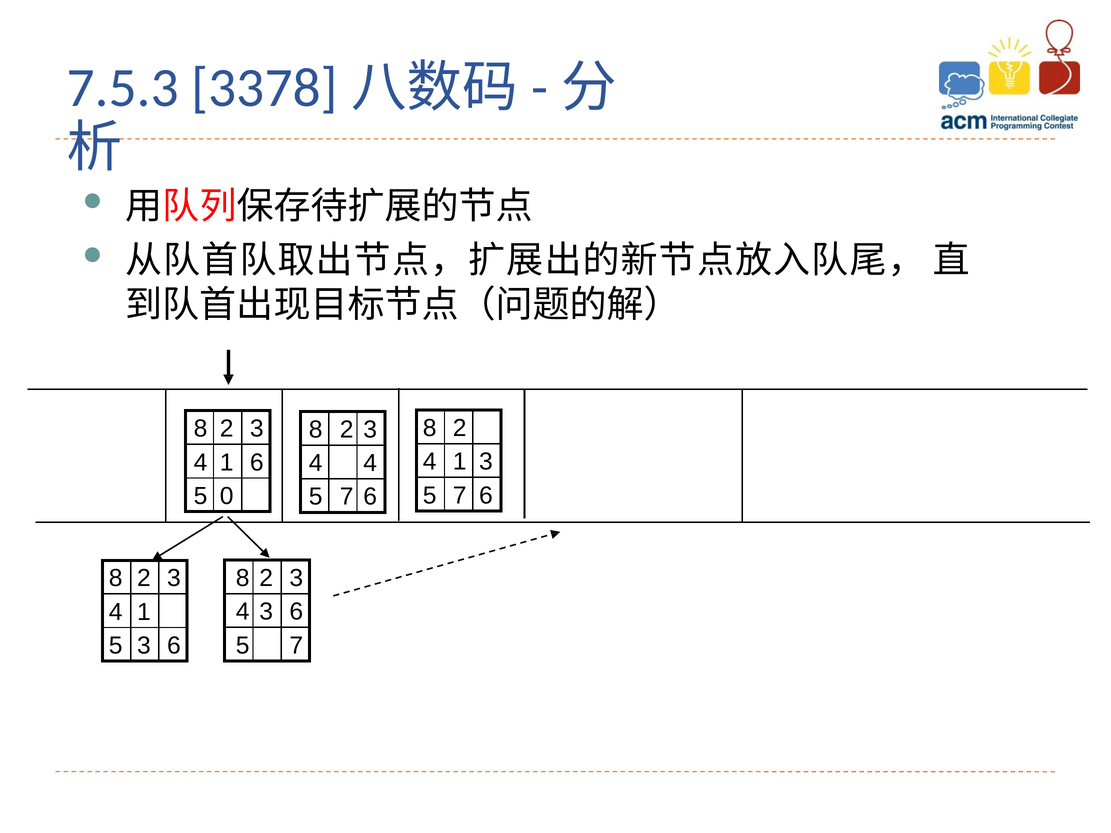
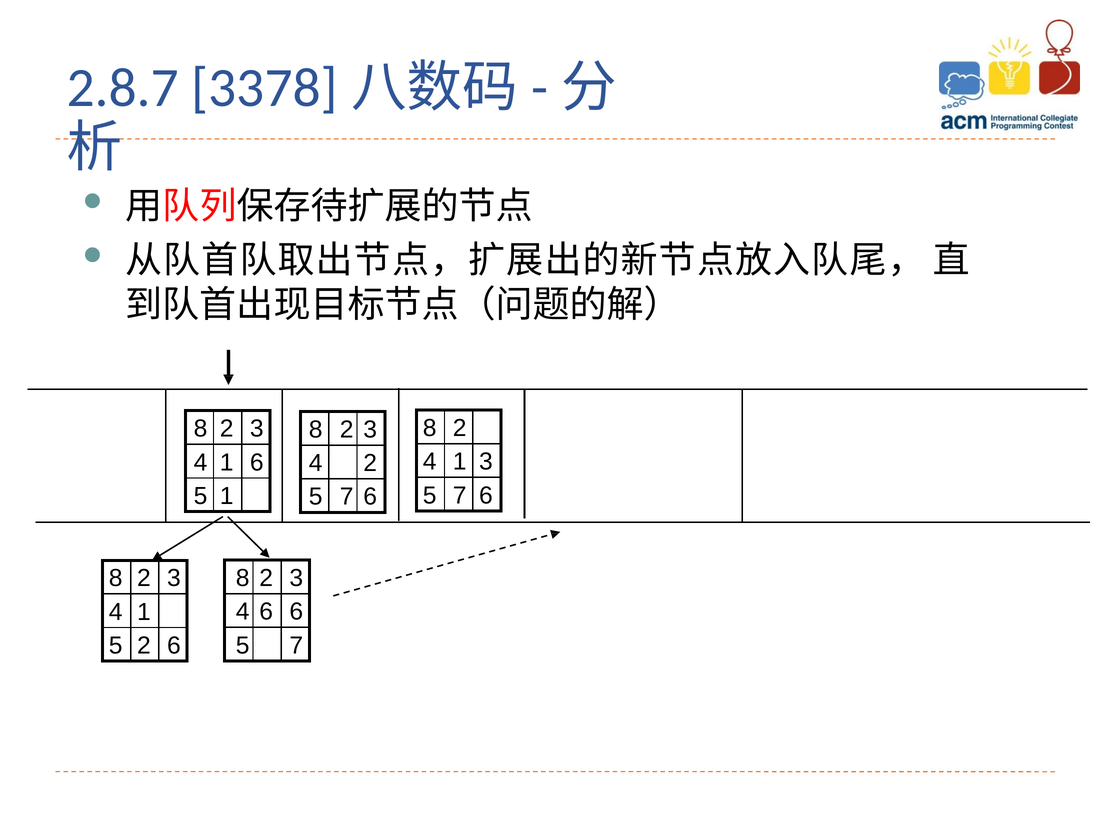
7.5.3: 7.5.3 -> 2.8.7 (123, 88)
4 4: 4 -> 2 (370, 463)
5 0: 0 -> 1 (227, 496)
4 3: 3 -> 6 (266, 612)
5 3: 3 -> 2 (144, 646)
